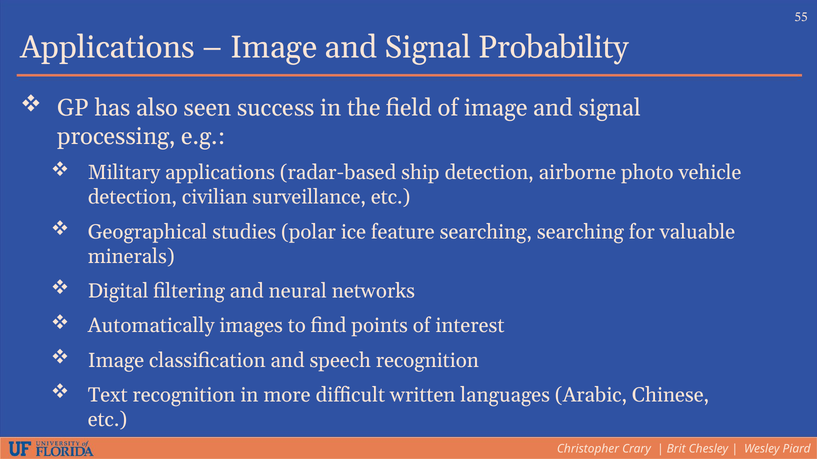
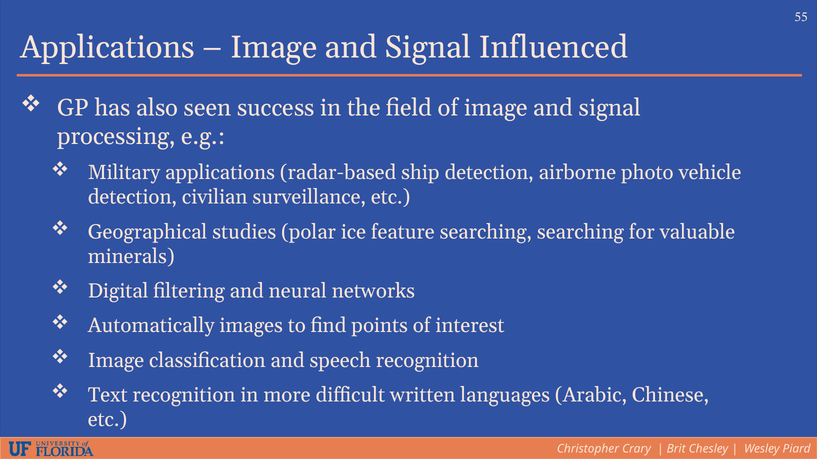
Probability: Probability -> Influenced (553, 48)
